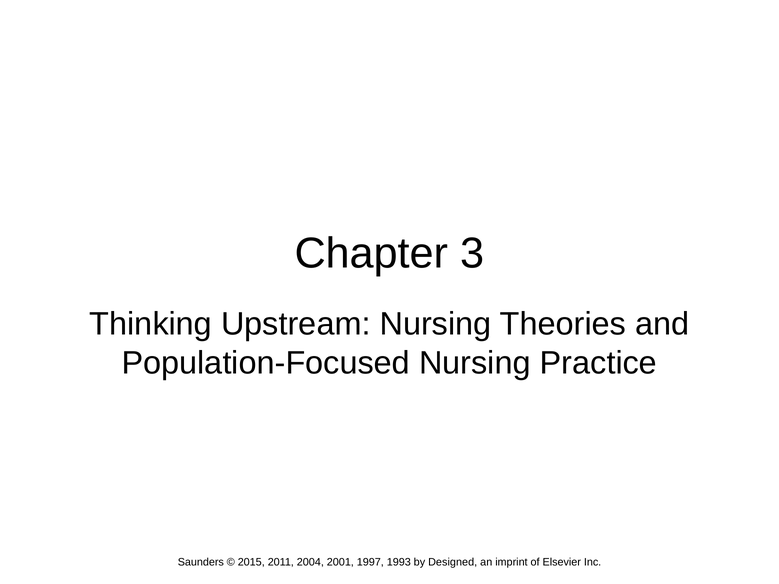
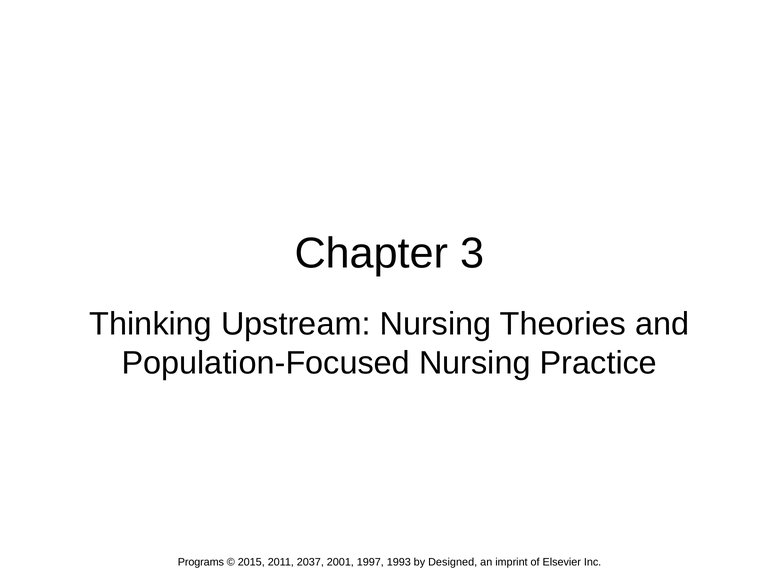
Saunders: Saunders -> Programs (201, 562)
2004: 2004 -> 2037 (310, 562)
